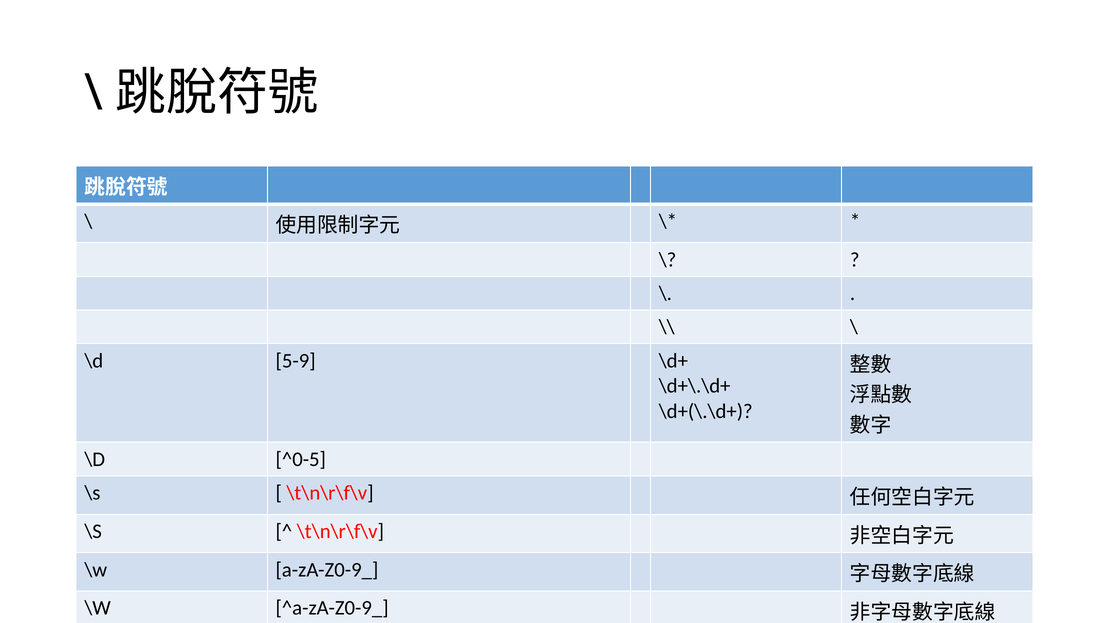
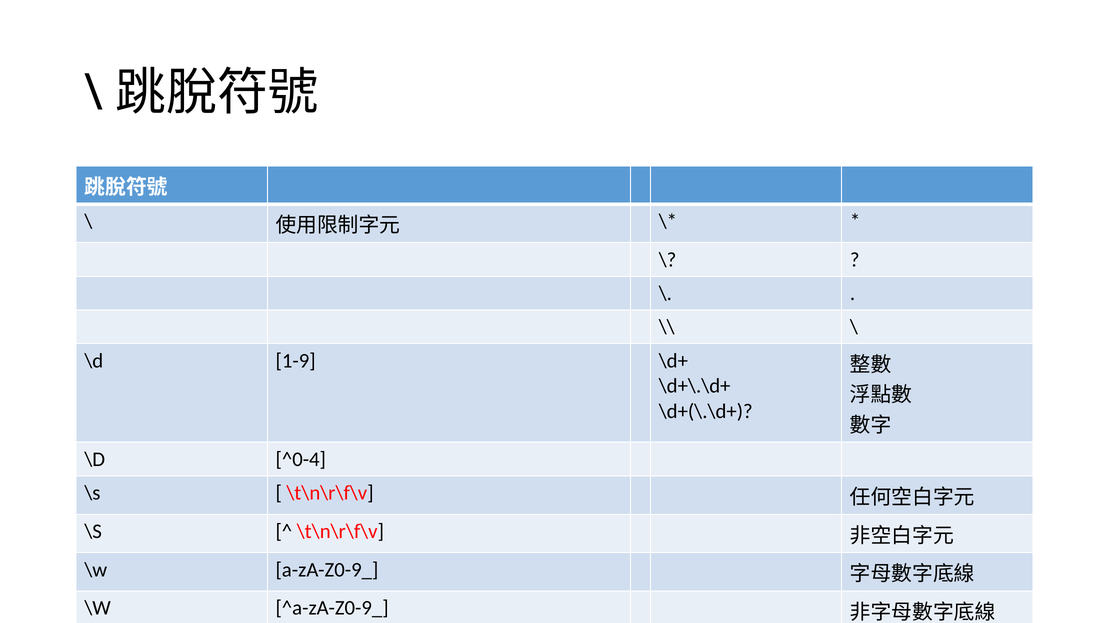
5-9: 5-9 -> 1-9 (296, 361)
^0-5: ^0-5 -> ^0-4 (301, 459)
